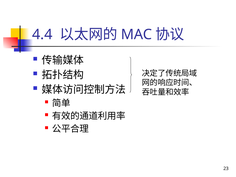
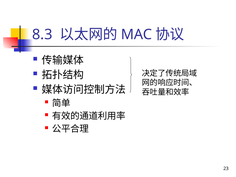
4.4: 4.4 -> 8.3 (42, 34)
